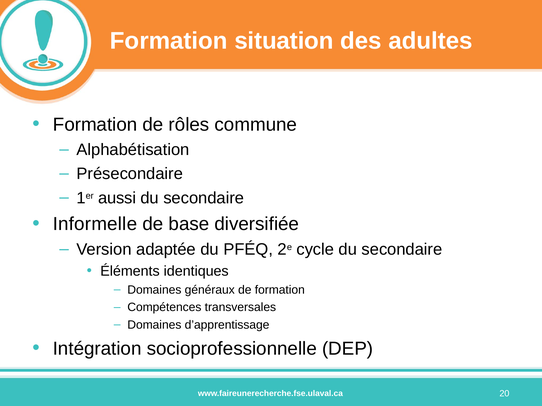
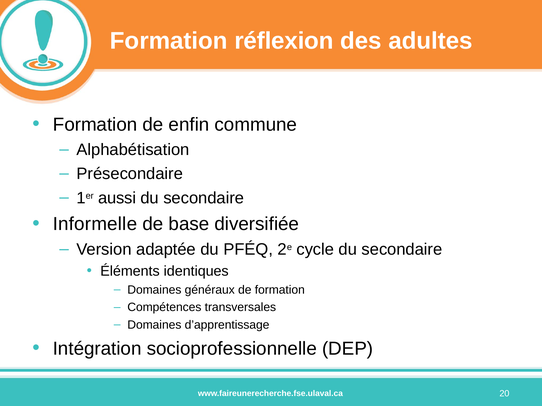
situation: situation -> réflexion (284, 41)
rôles: rôles -> enfin (189, 125)
